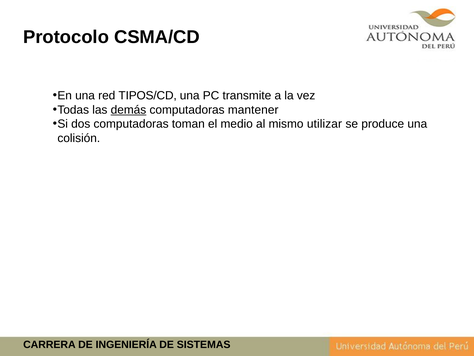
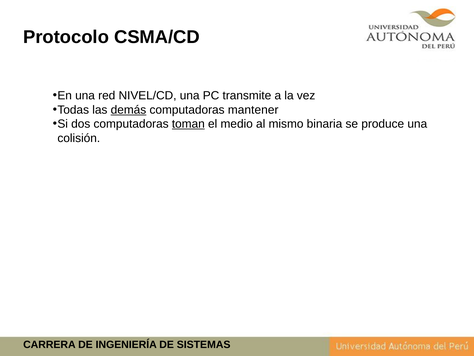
TIPOS/CD: TIPOS/CD -> NIVEL/CD (148, 95)
toman underline: none -> present (188, 124)
utilizar: utilizar -> binaria (325, 124)
